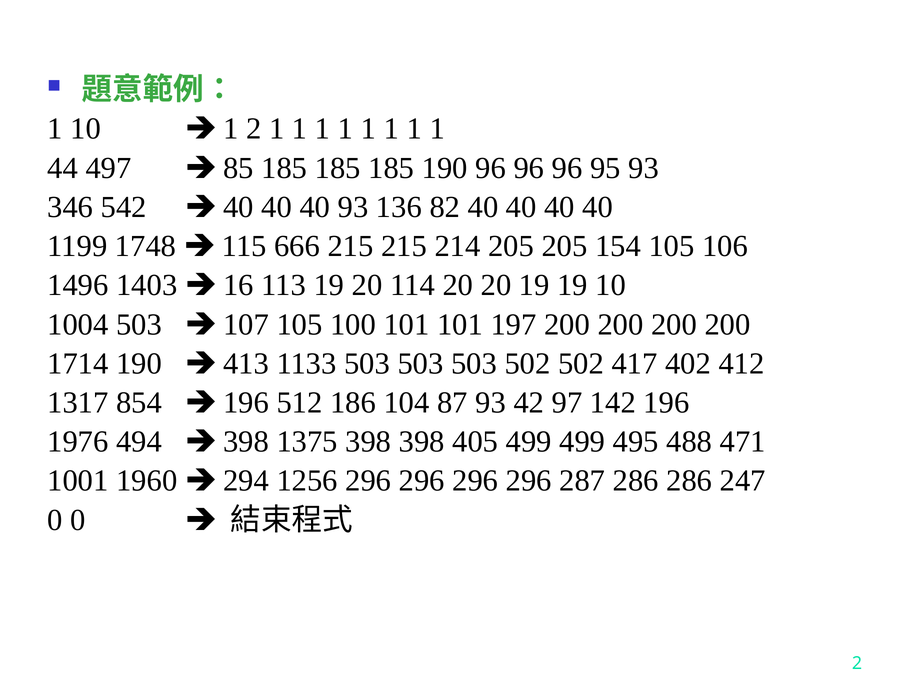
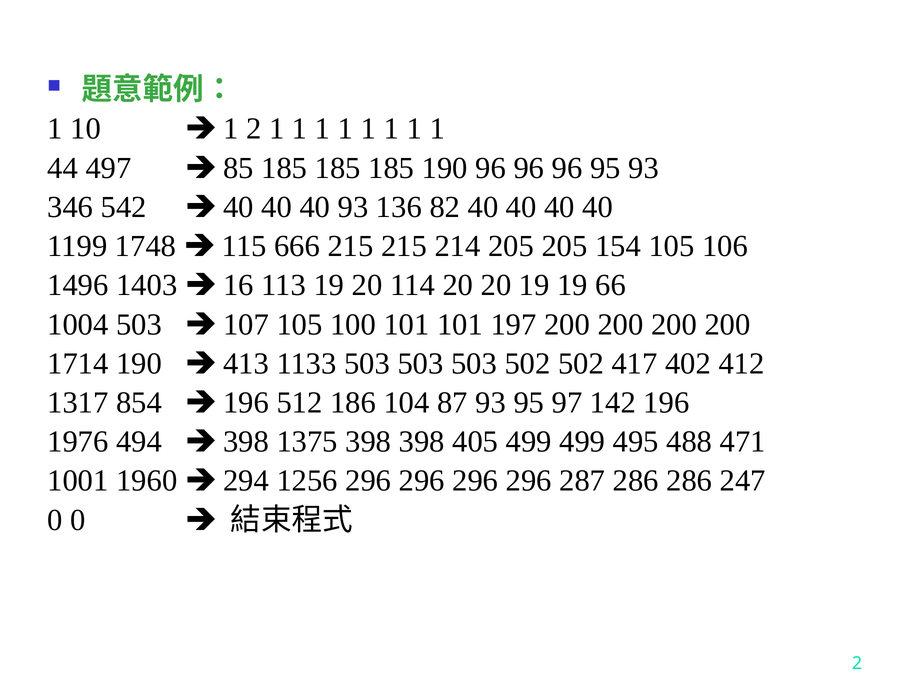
19 10: 10 -> 66 (611, 285)
93 42: 42 -> 95 (529, 402)
